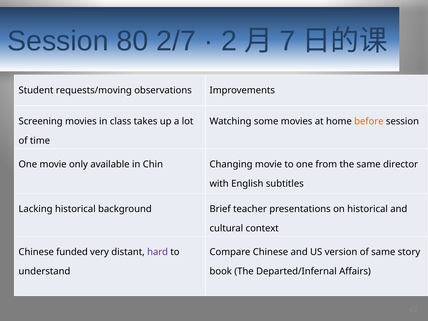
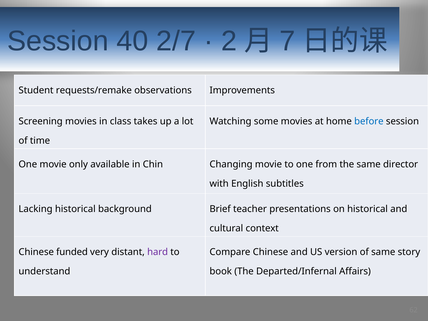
80: 80 -> 40 (133, 41)
requests/moving: requests/moving -> requests/remake (94, 90)
before colour: orange -> blue (369, 121)
